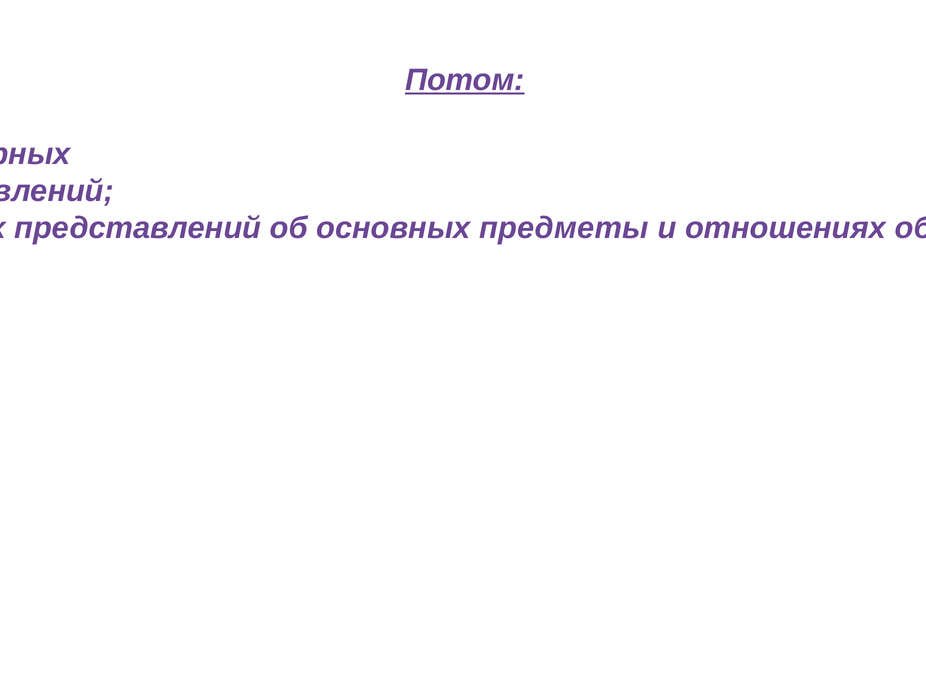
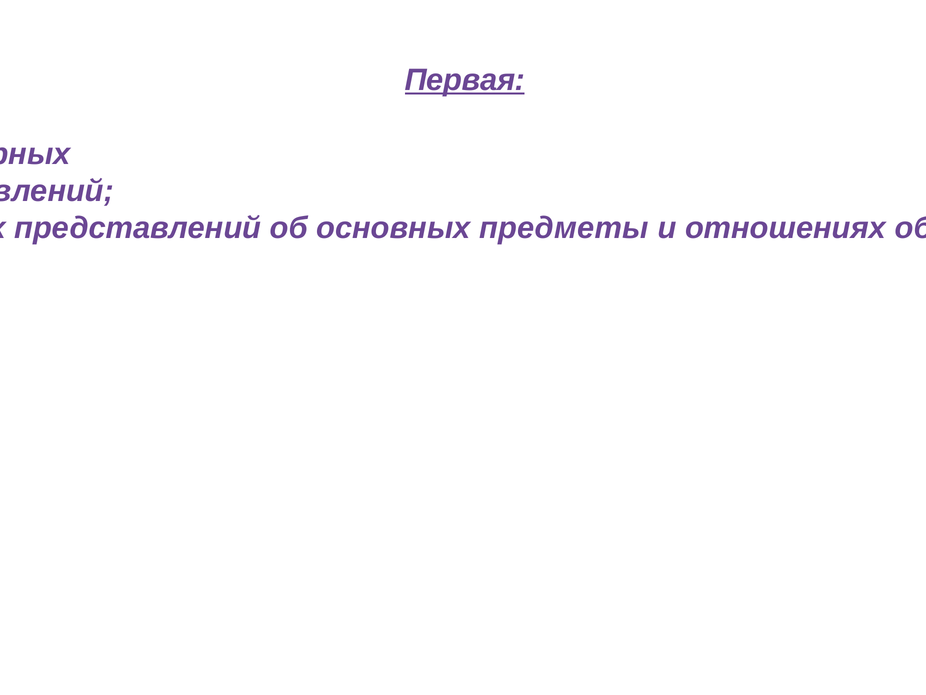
Потом: Потом -> Первая (465, 80)
